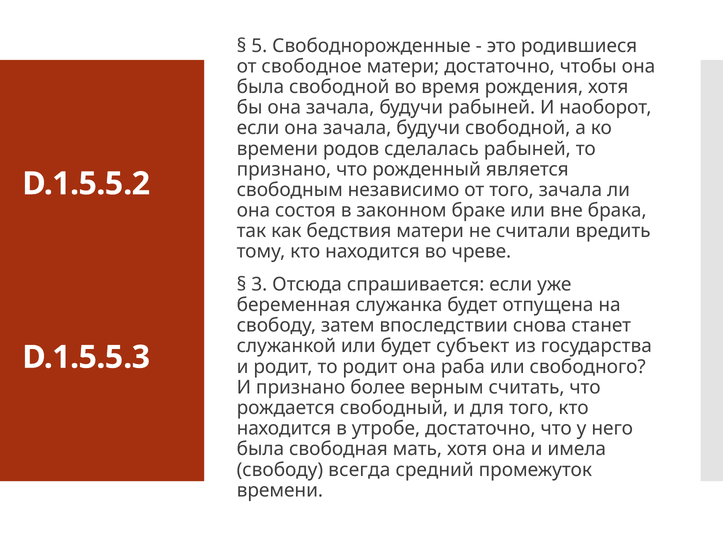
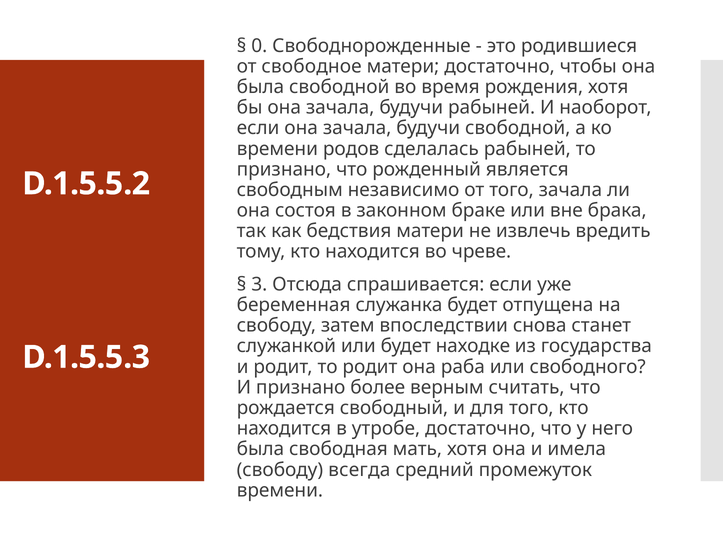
5: 5 -> 0 (259, 46)
считали: считали -> извлечь (533, 231)
субъект: субъект -> находке (473, 346)
